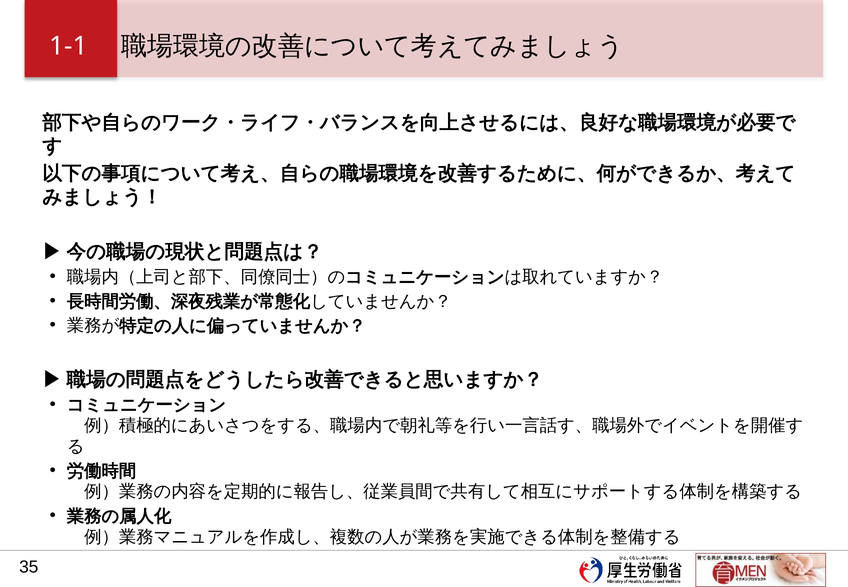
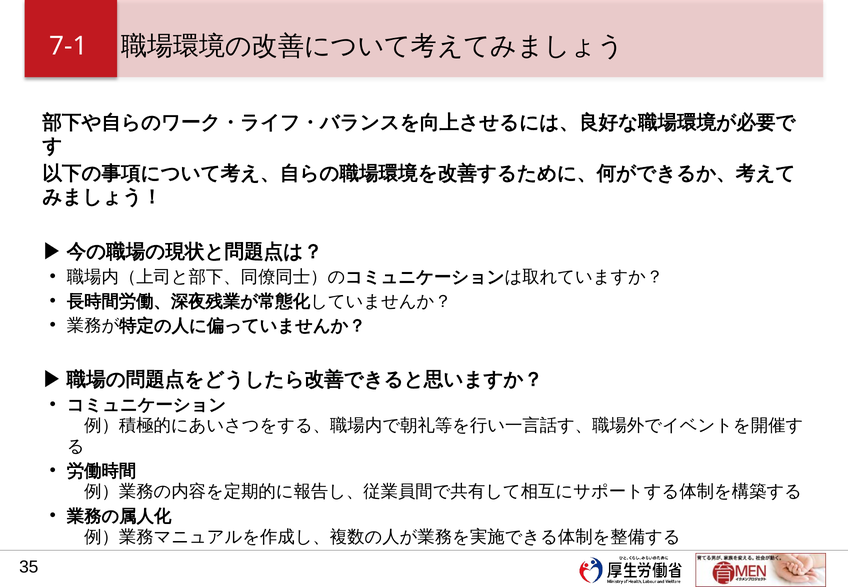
1-1: 1-1 -> 7-1 (68, 46)
